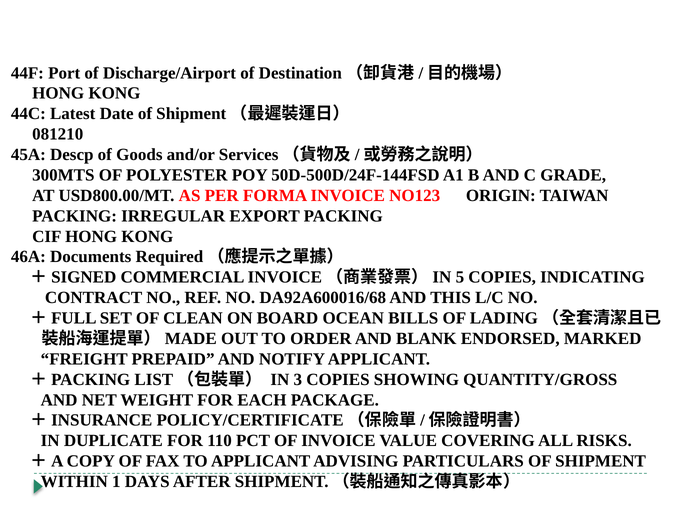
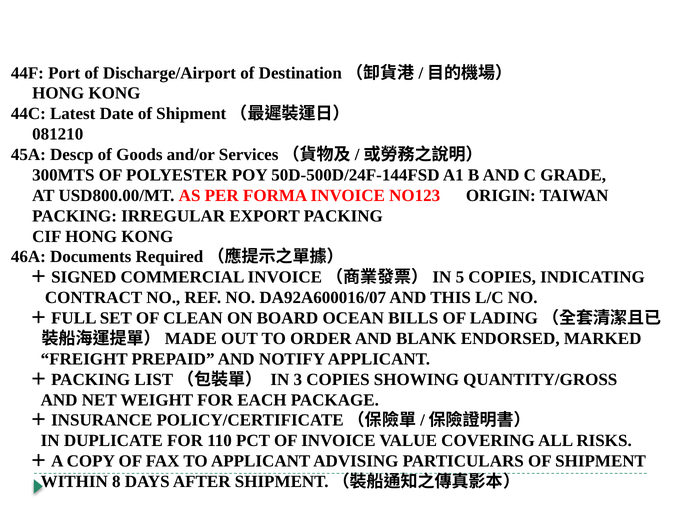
DA92A600016/68: DA92A600016/68 -> DA92A600016/07 (323, 298)
1: 1 -> 8 (116, 481)
